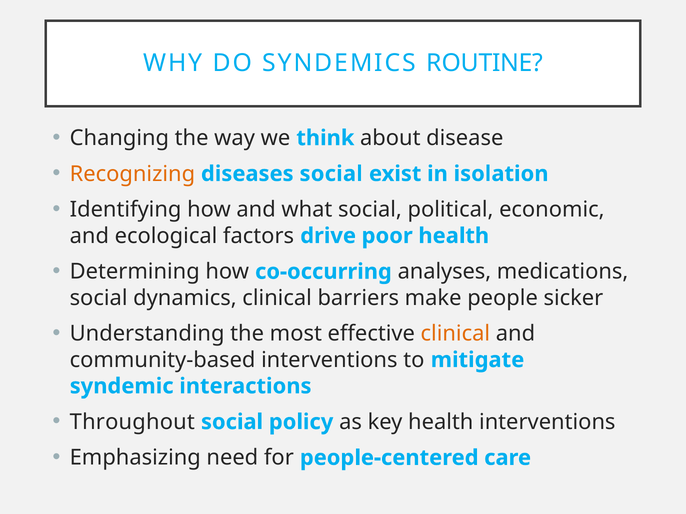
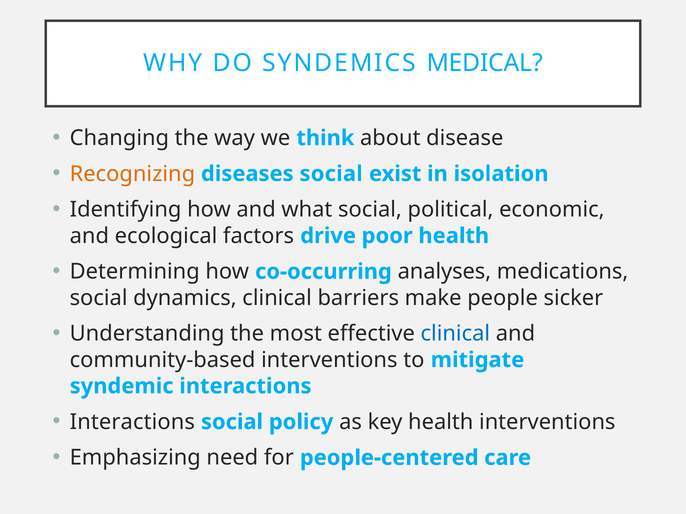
ROUTINE: ROUTINE -> MEDICAL (485, 63)
clinical colour: orange -> blue (455, 334)
Throughout: Throughout -> Interactions (132, 422)
